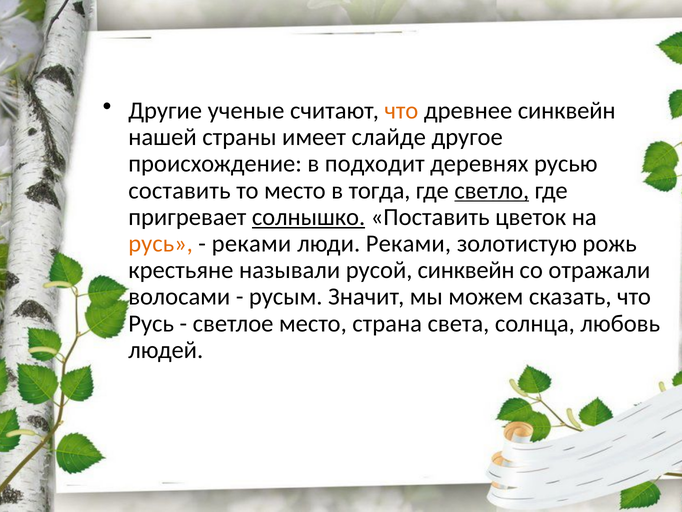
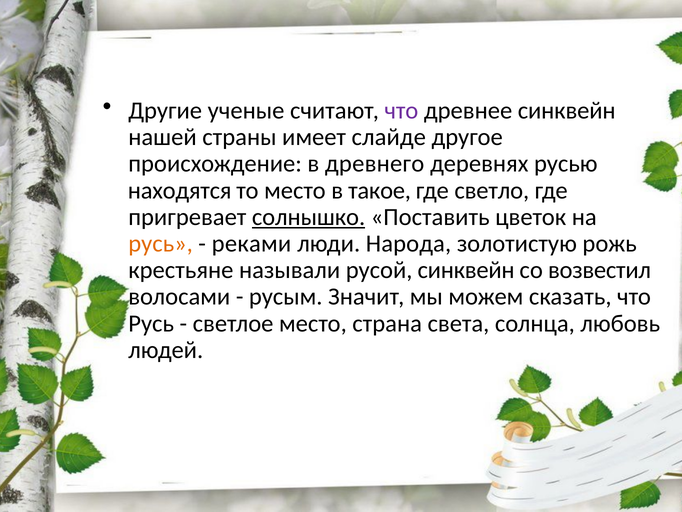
что colour: orange -> purple (401, 110)
подходит: подходит -> древнего (375, 164)
составить: составить -> находятся (180, 190)
тогда: тогда -> такое (380, 190)
светло underline: present -> none (492, 190)
люди Реками: Реками -> Народа (408, 243)
отражали: отражали -> возвестил (600, 270)
